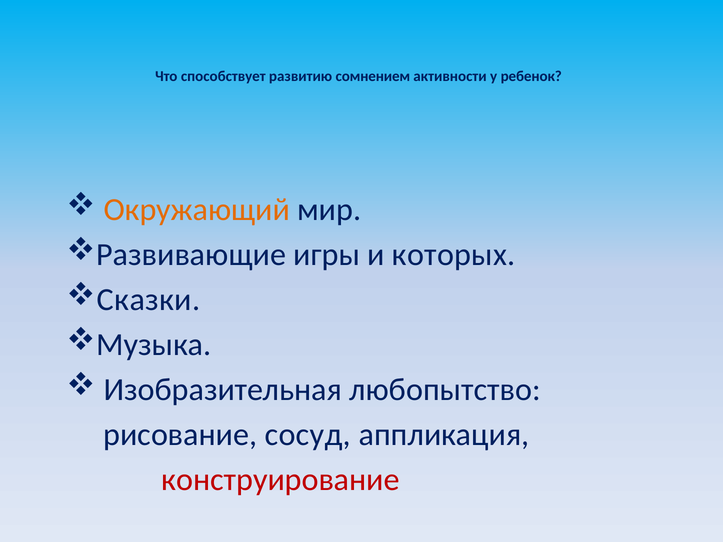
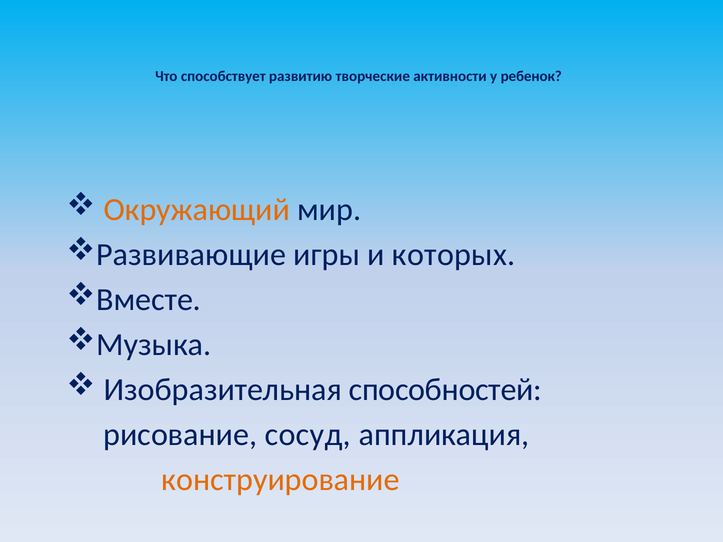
сомнением: сомнением -> творческие (373, 76)
Сказки: Сказки -> Вместе (149, 300)
любопытство: любопытство -> способностей (445, 390)
конструирование colour: red -> orange (281, 480)
